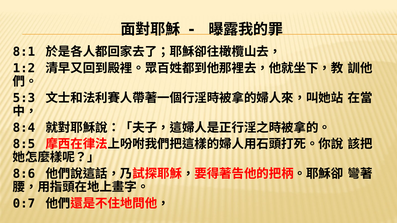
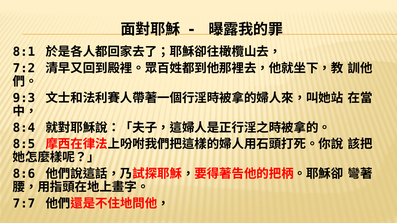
1:2: 1:2 -> 7:2 (24, 68)
5:3: 5:3 -> 9:3 (24, 98)
0:7: 0:7 -> 7:7 (24, 204)
